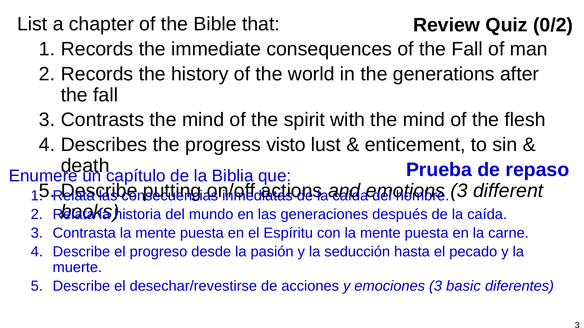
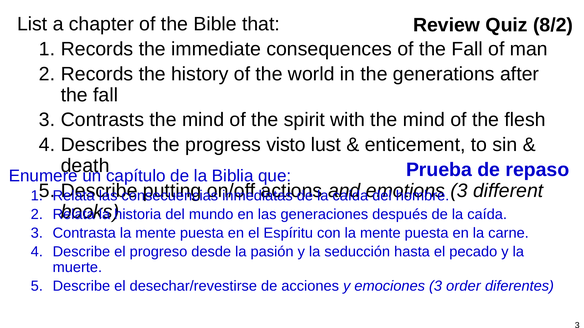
0/2: 0/2 -> 8/2 (553, 25)
basic: basic -> order (463, 287)
